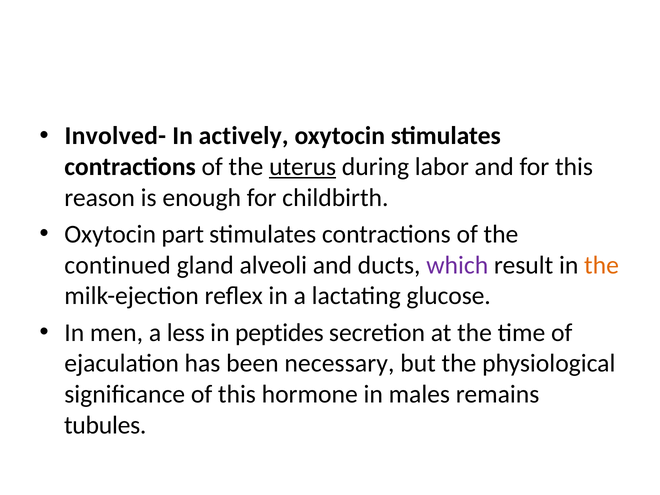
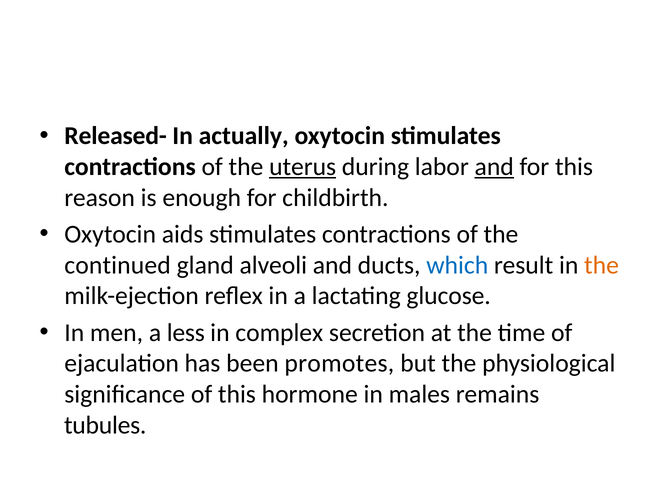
Involved-: Involved- -> Released- (116, 136)
actively: actively -> actually (244, 136)
and underline: none -> present (494, 167)
part: part -> aids (183, 234)
which colour: purple -> blue (457, 265)
peptides: peptides -> complex (279, 333)
necessary: necessary -> promotes (339, 363)
